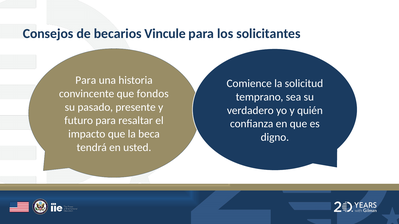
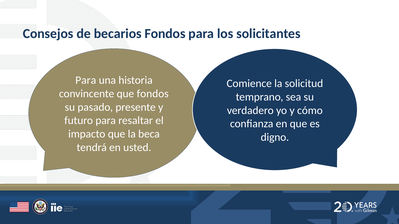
becarios Vincule: Vincule -> Fondos (165, 34)
quién: quién -> cómo (310, 111)
